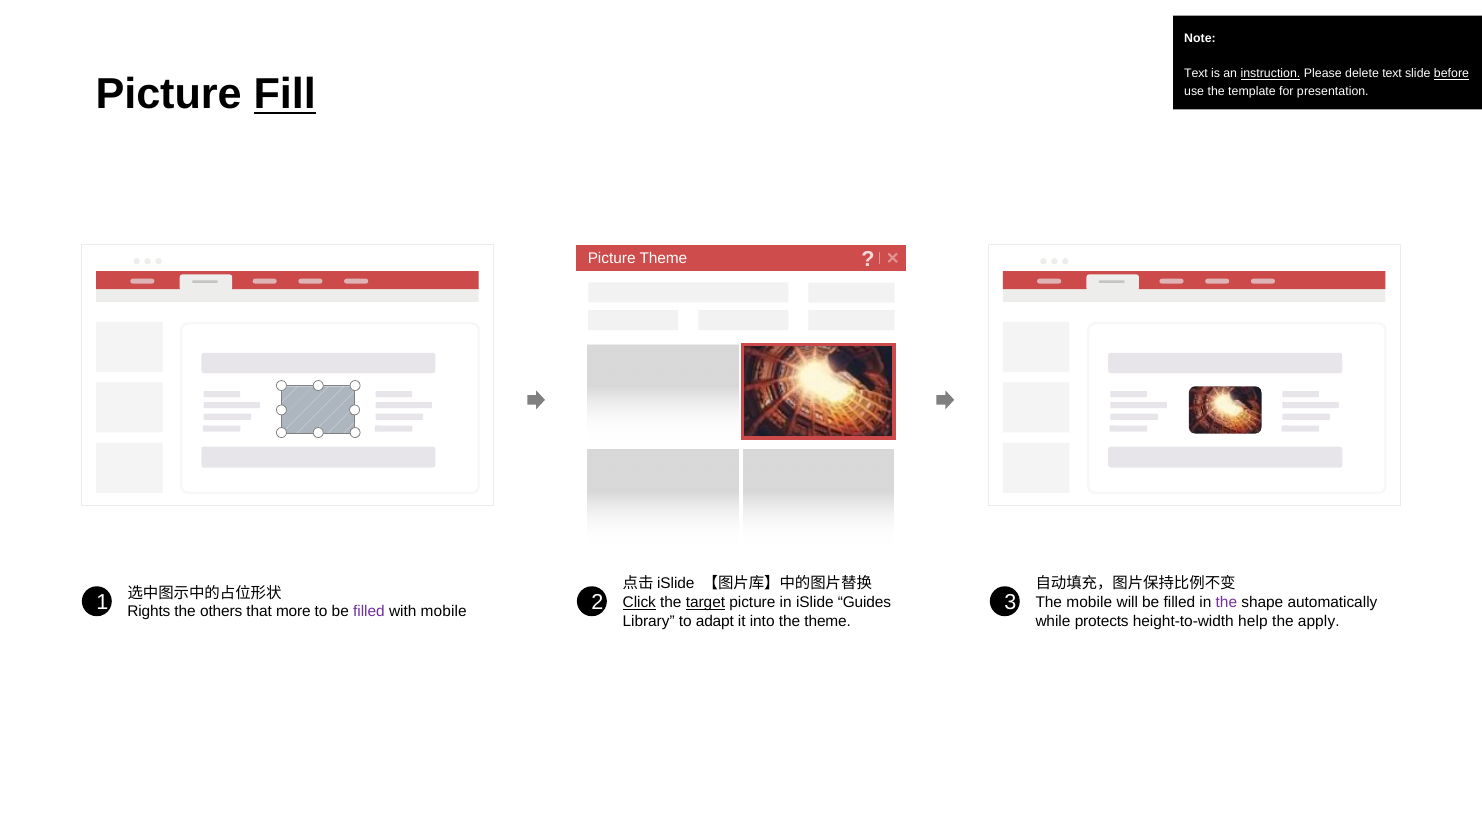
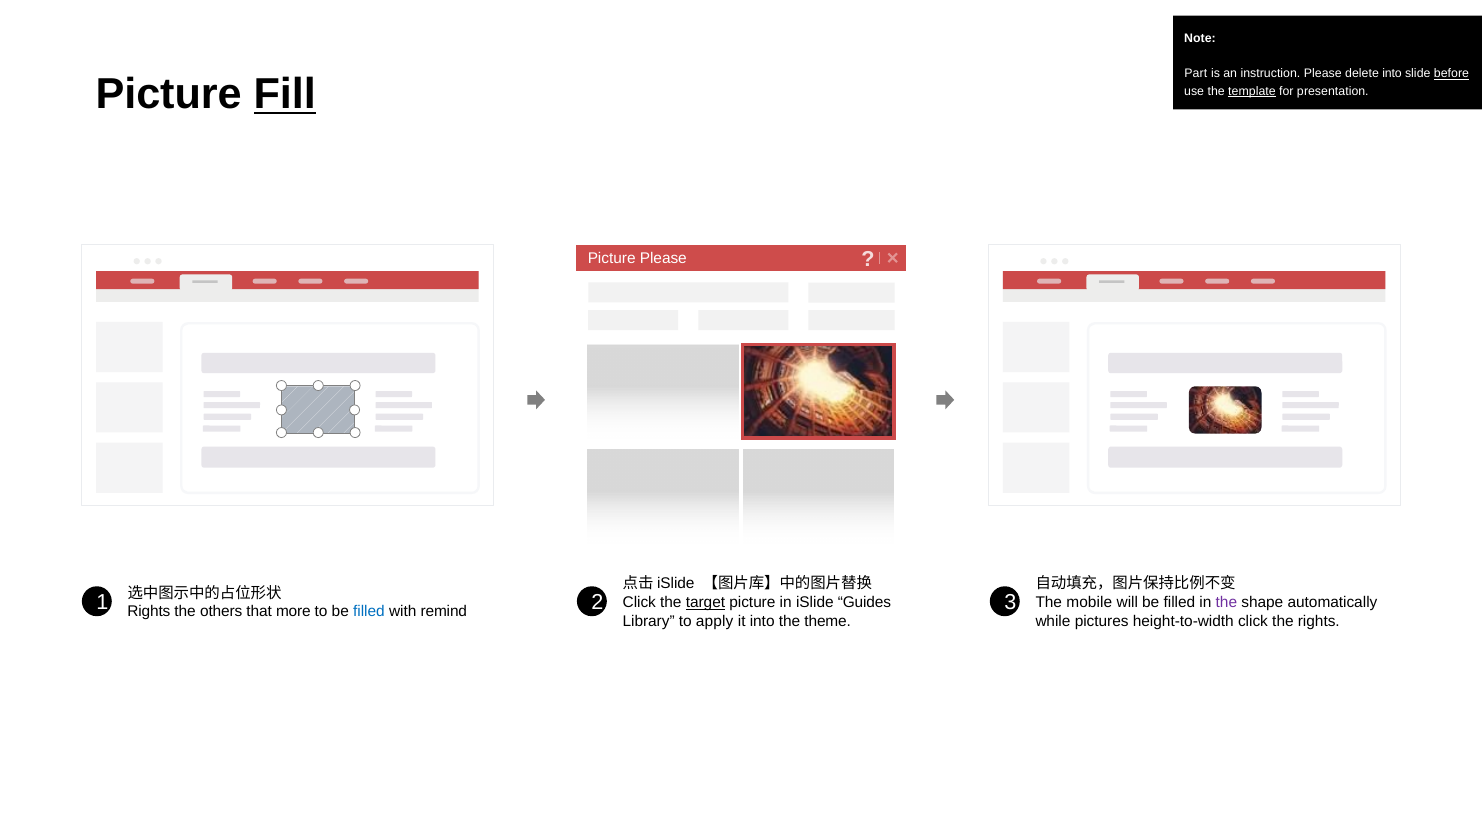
Text: Text -> Part (1196, 74)
instruction underline: present -> none (1270, 74)
delete text: text -> into (1392, 74)
template underline: none -> present (1252, 91)
Picture Theme: Theme -> Please (663, 259)
Click underline: present -> none (639, 602)
filled colour: purple -> blue (369, 611)
with mobile: mobile -> remind (444, 611)
adapt: adapt -> apply (715, 621)
protects: protects -> pictures (1102, 621)
height-to-width help: help -> click (1253, 621)
the apply: apply -> rights (1319, 621)
